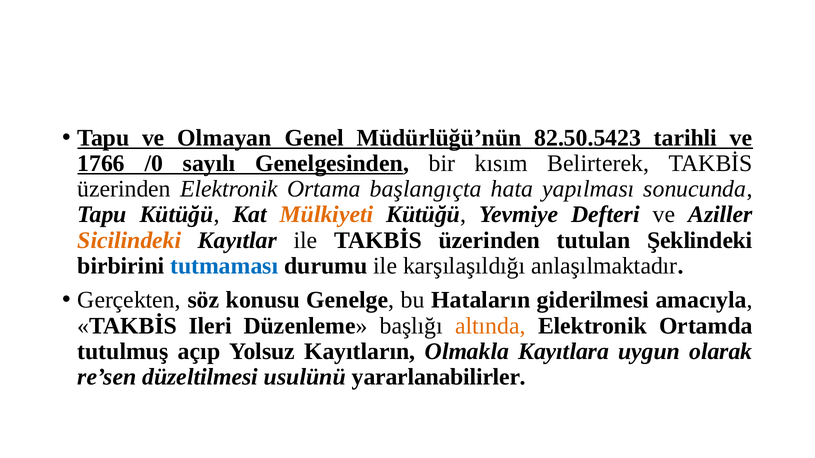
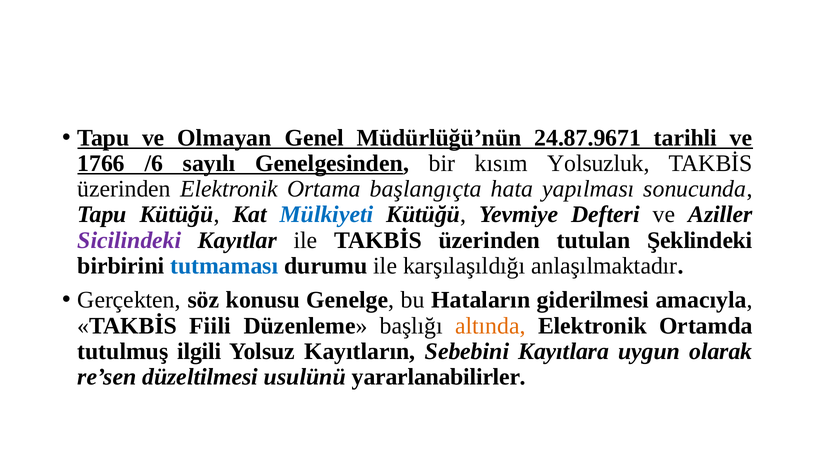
82.50.5423: 82.50.5423 -> 24.87.9671 (588, 138)
/0: /0 -> /6 (154, 163)
Belirterek: Belirterek -> Yolsuzluk (598, 163)
Mülkiyeti colour: orange -> blue (326, 215)
Sicilindeki colour: orange -> purple (129, 241)
Ileri: Ileri -> Fiili (210, 326)
açıp: açıp -> ilgili (199, 352)
Olmakla: Olmakla -> Sebebini (467, 352)
